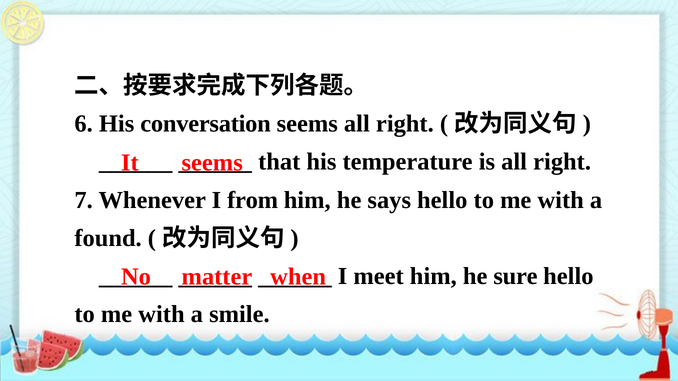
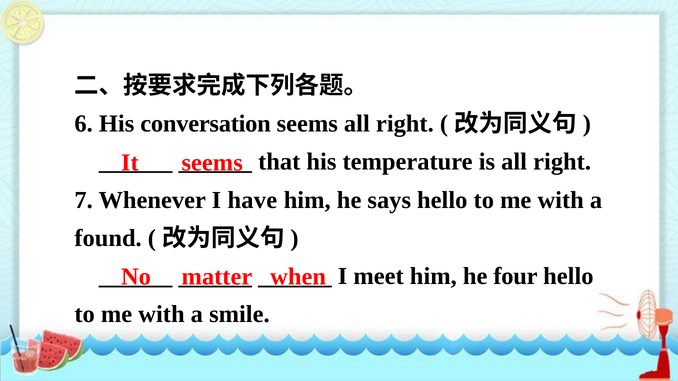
from: from -> have (252, 200)
sure: sure -> four (515, 277)
